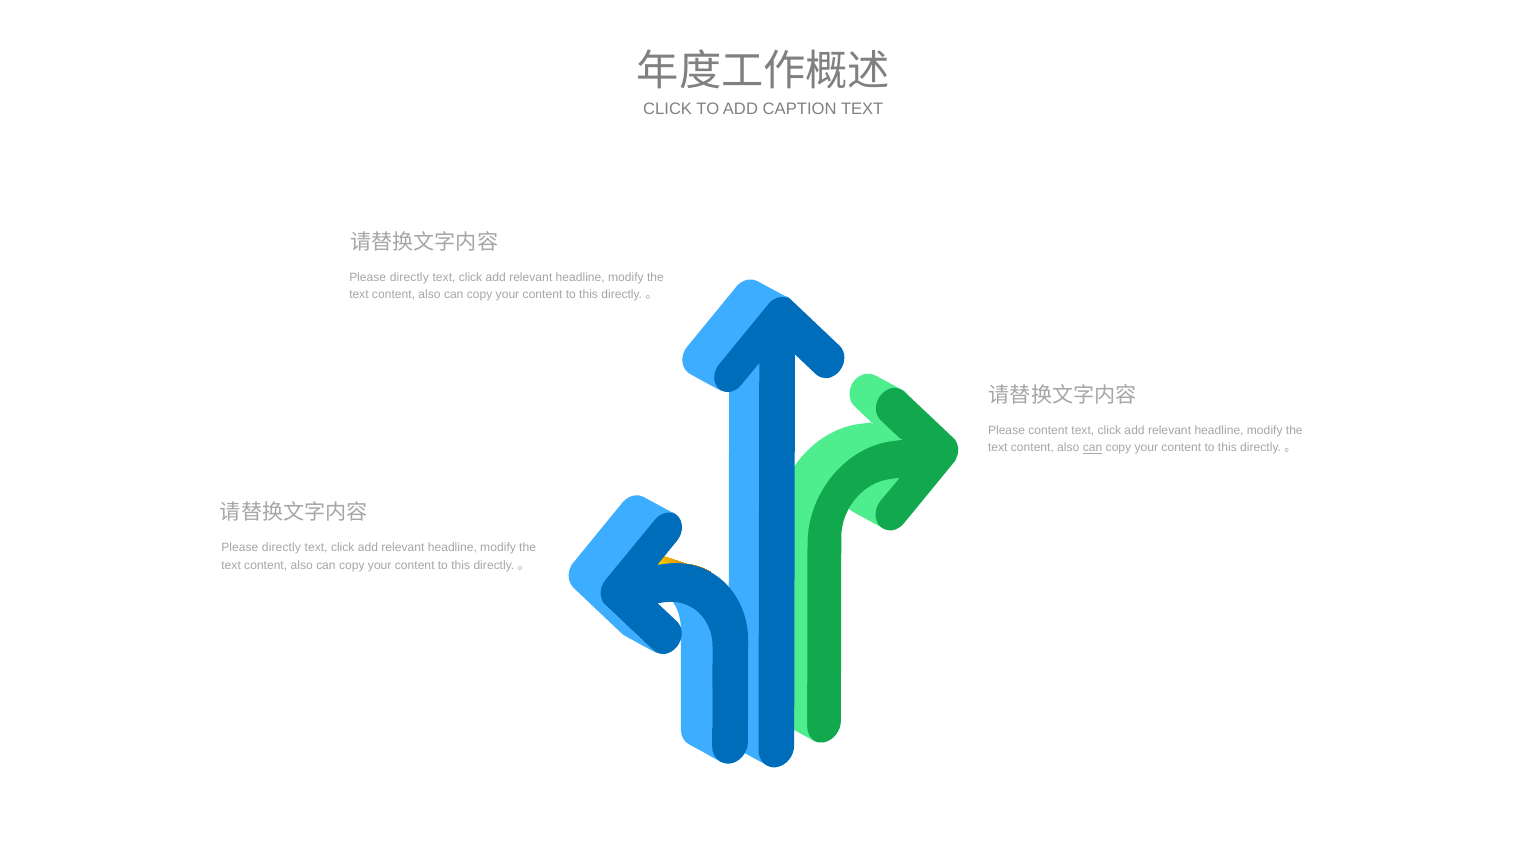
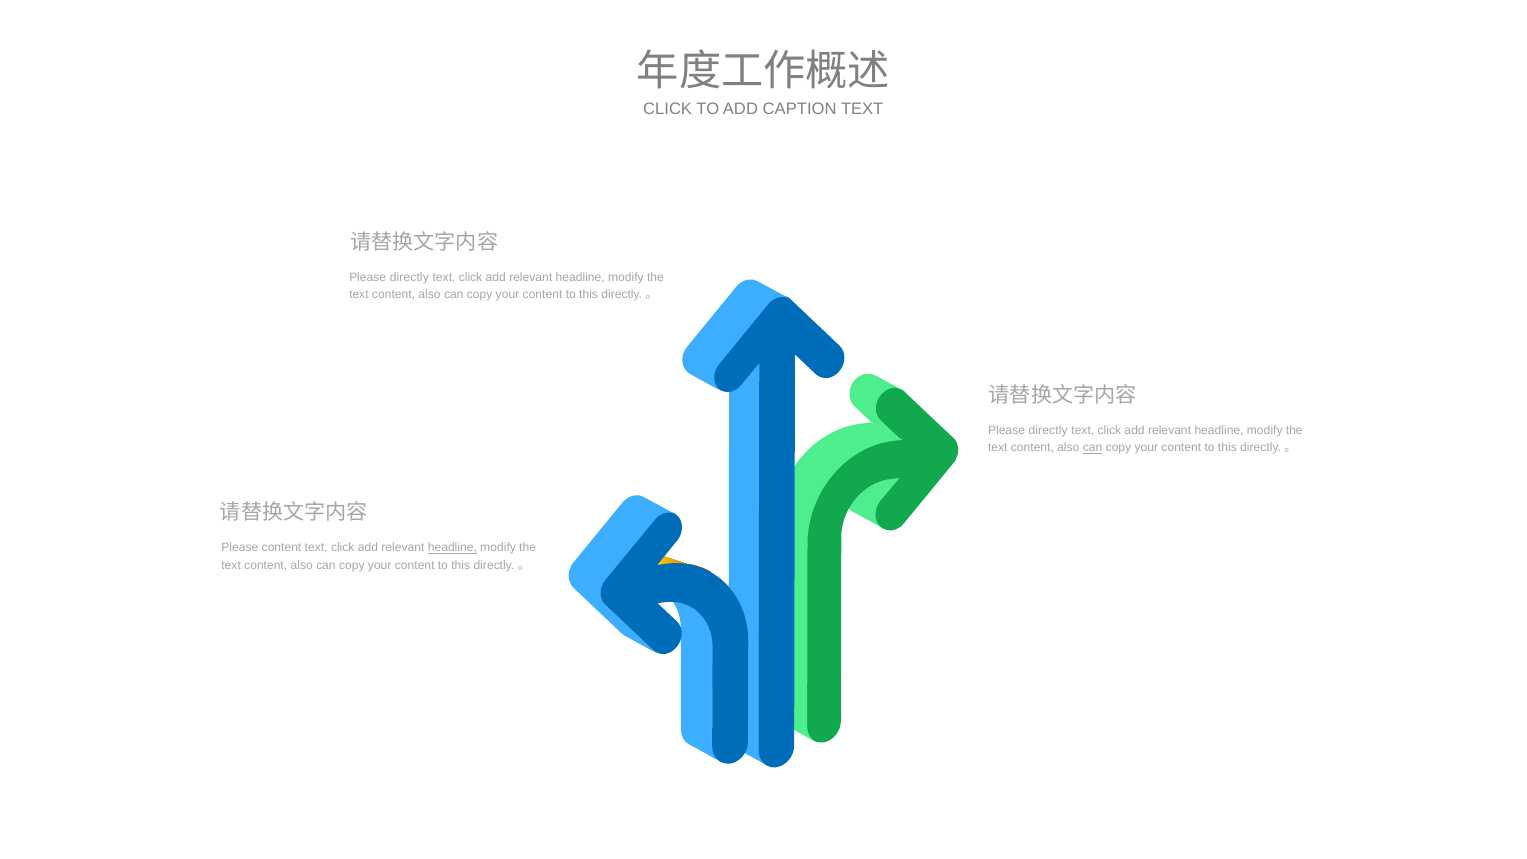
content: content -> directly (1048, 431)
directly: directly -> content (282, 548)
headline underline: none -> present (452, 548)
